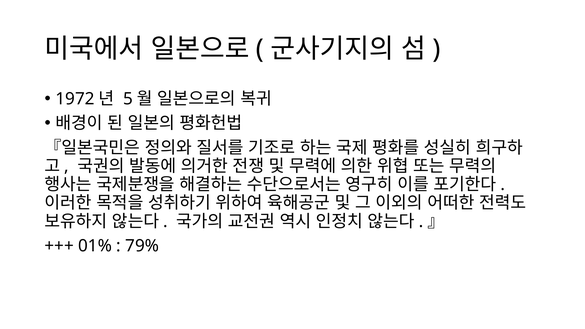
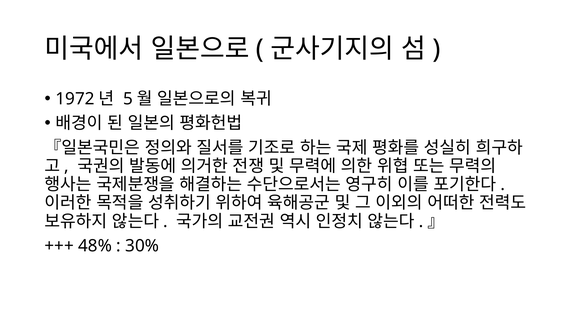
01%: 01% -> 48% (95, 246)
79%: 79% -> 30% (142, 246)
